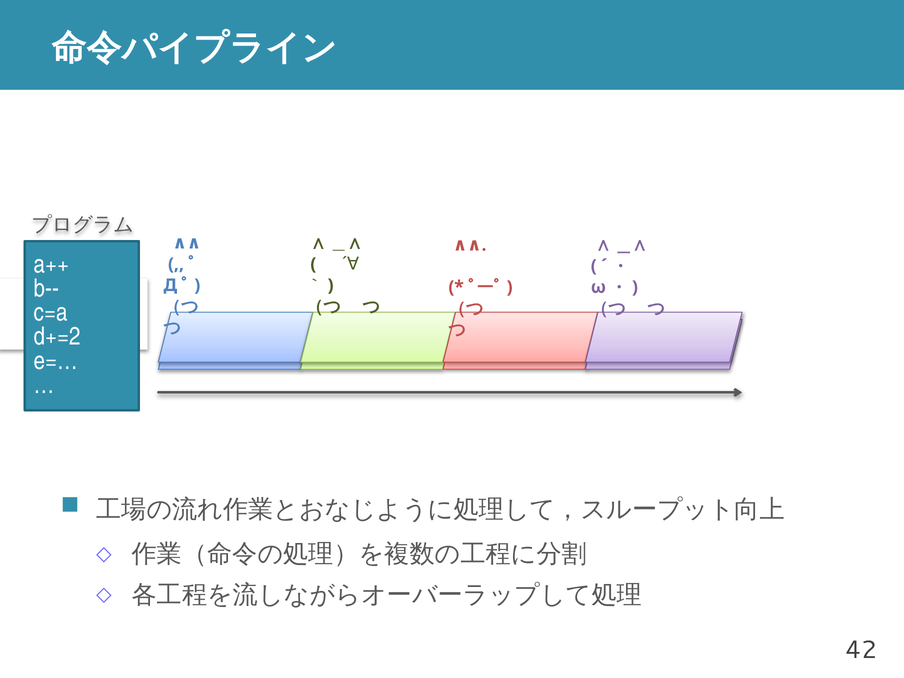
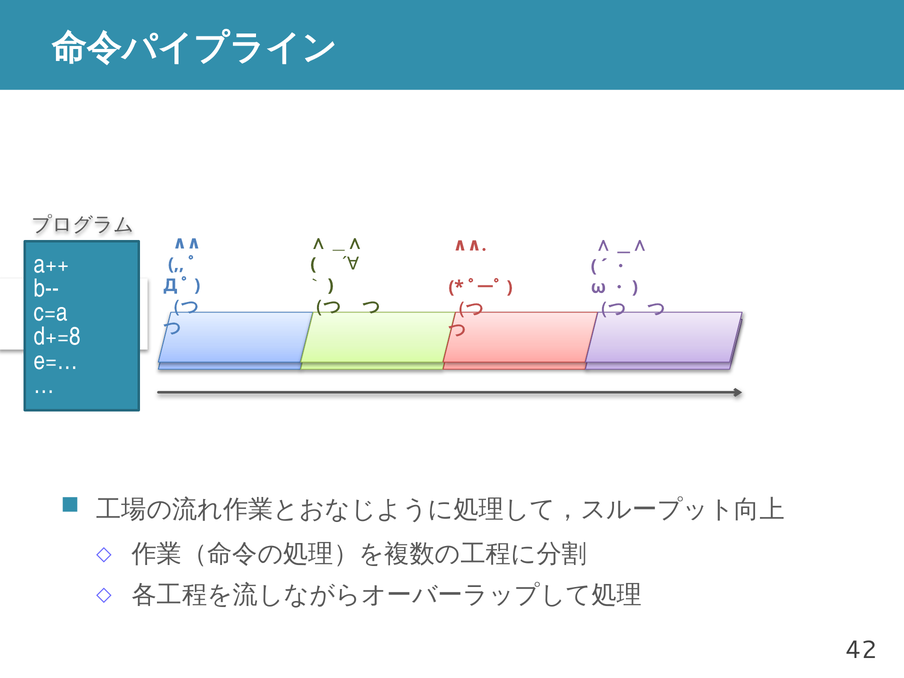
d+=2: d+=2 -> d+=8 (57, 337)
